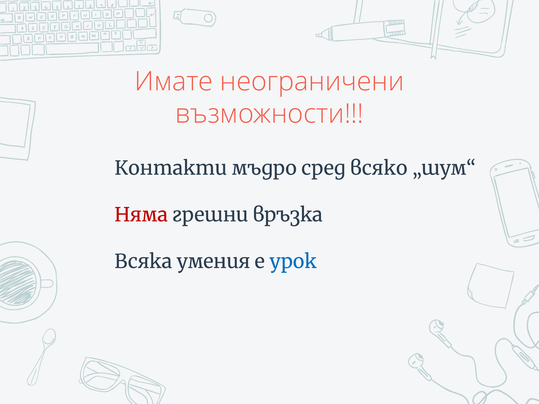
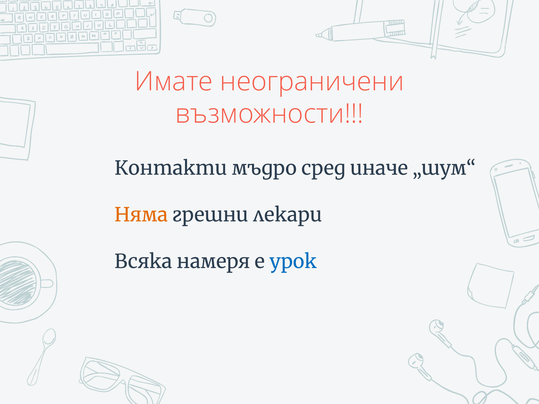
всяко: всяко -> иначе (379, 168)
Няма colour: red -> orange (141, 215)
връзка: връзка -> лекари (288, 215)
умения: умения -> намеря (213, 262)
